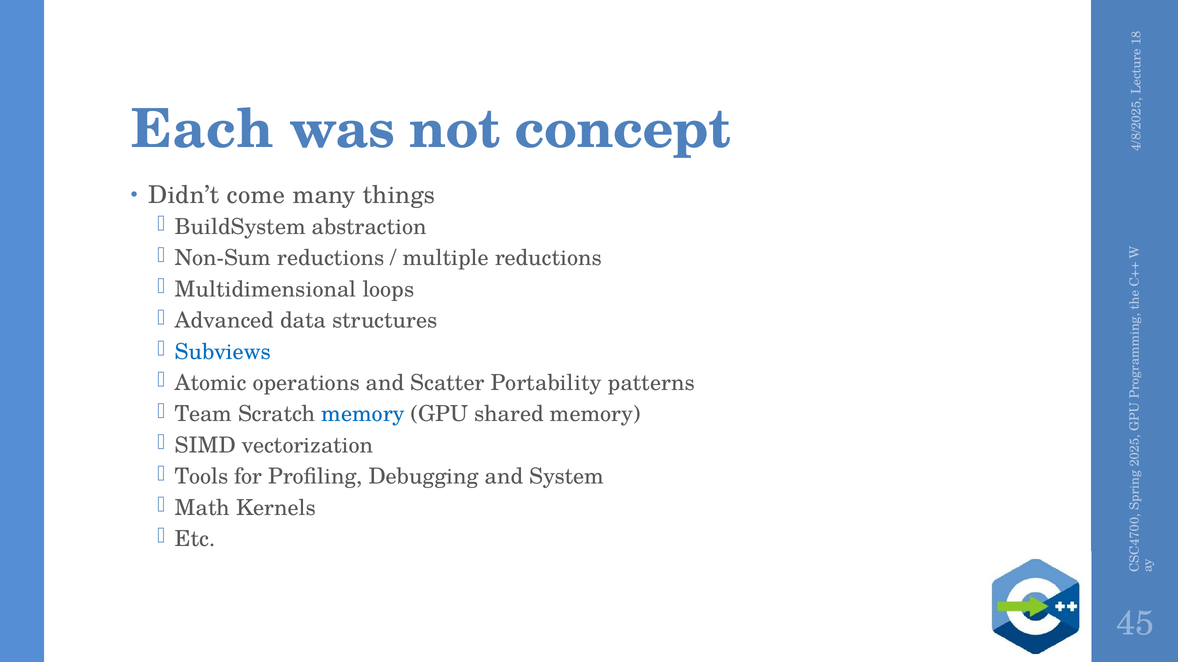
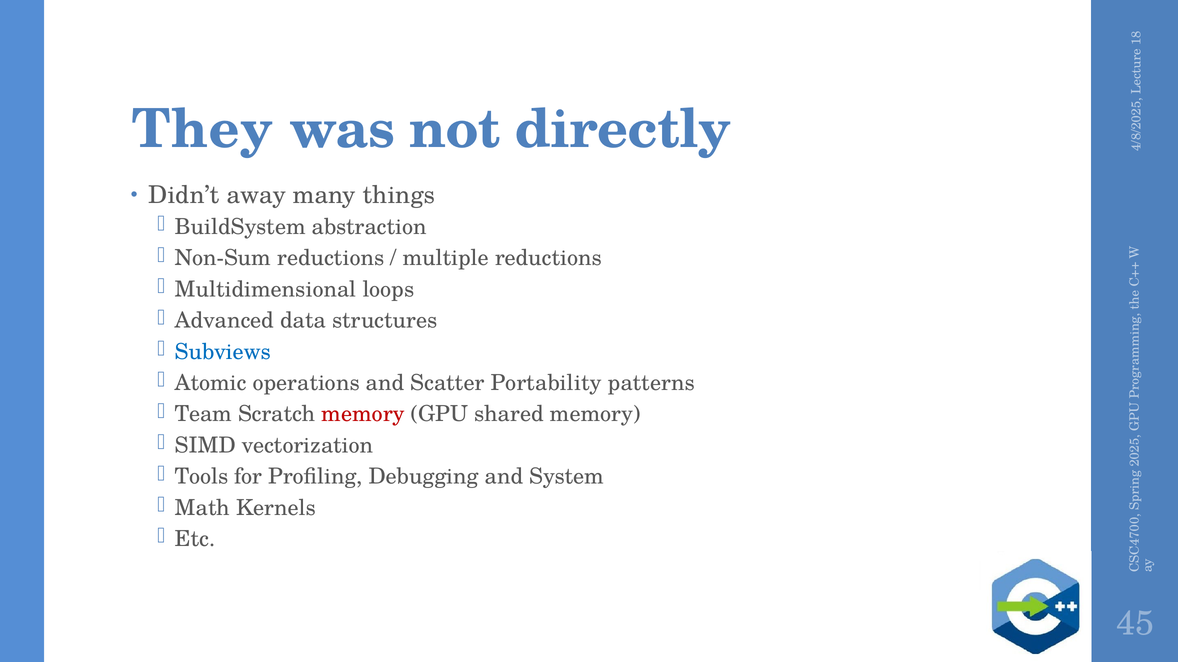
Each: Each -> They (202, 129)
concept: concept -> directly (623, 129)
come: come -> away (256, 195)
memory colour: blue -> red (363, 415)
